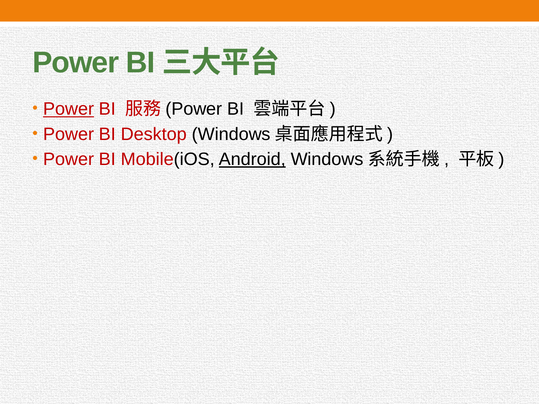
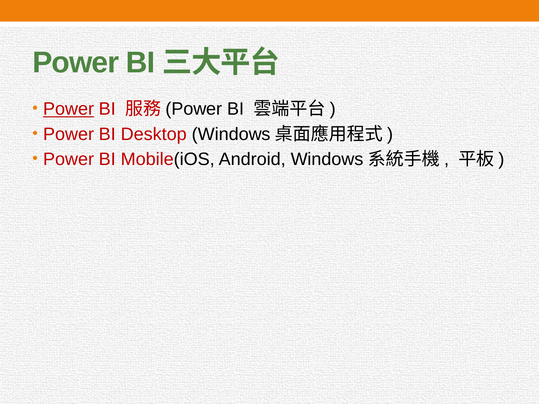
Android underline: present -> none (252, 159)
